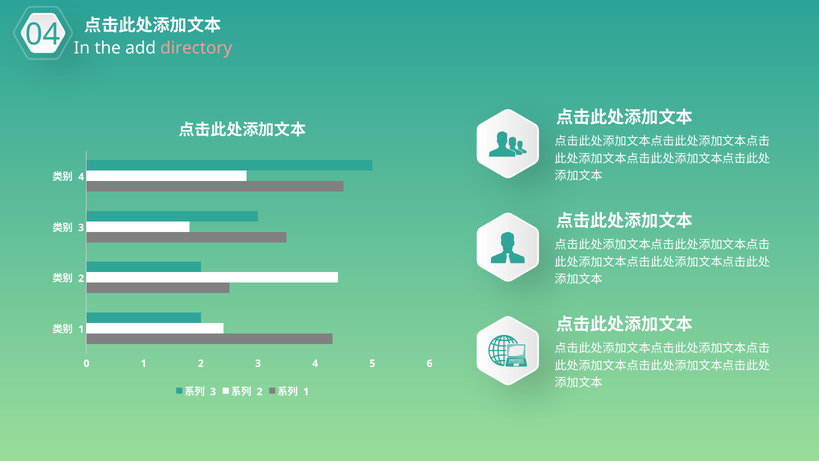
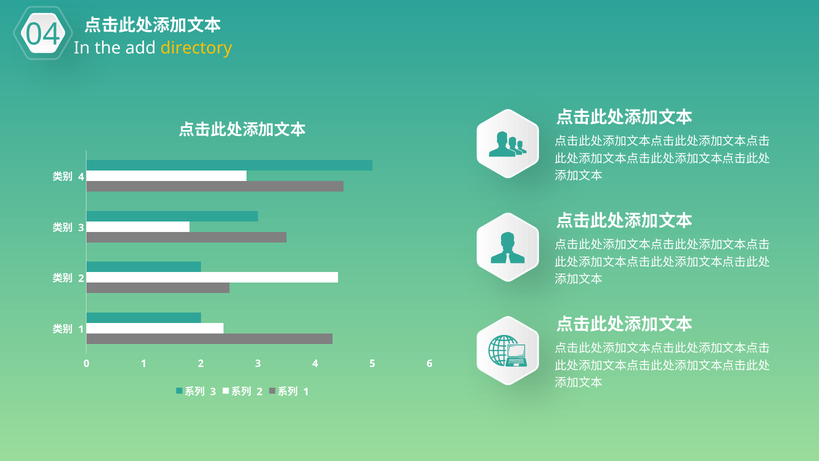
directory colour: pink -> yellow (196, 48)
